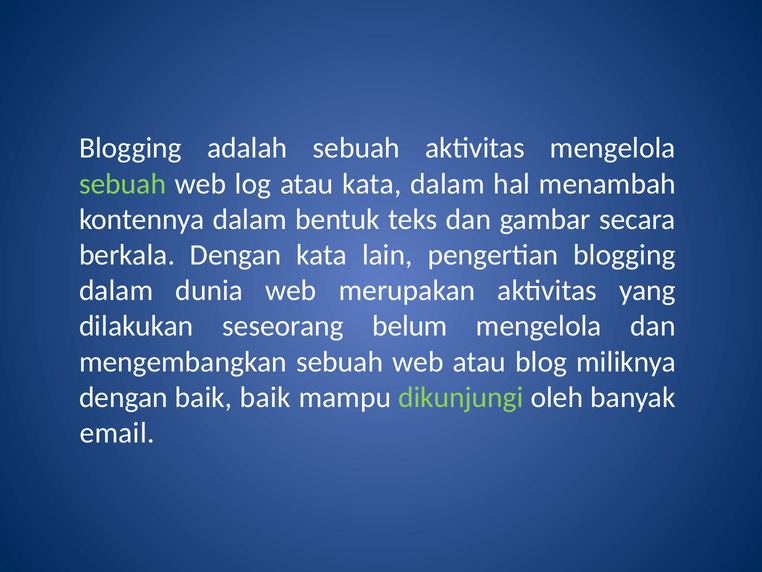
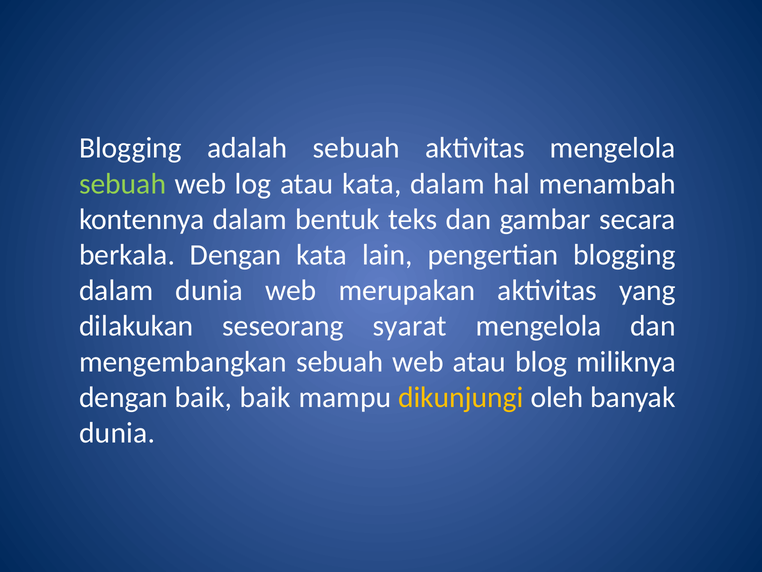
belum: belum -> syarat (410, 326)
dikunjungi colour: light green -> yellow (461, 397)
email: email -> dunia (117, 433)
